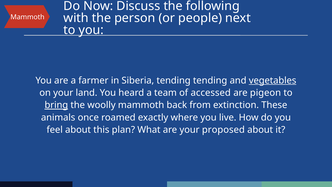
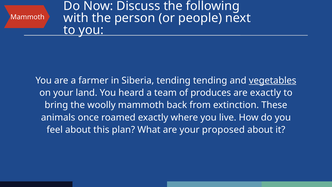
accessed: accessed -> produces (211, 93)
are pigeon: pigeon -> exactly (265, 93)
bring underline: present -> none (56, 105)
